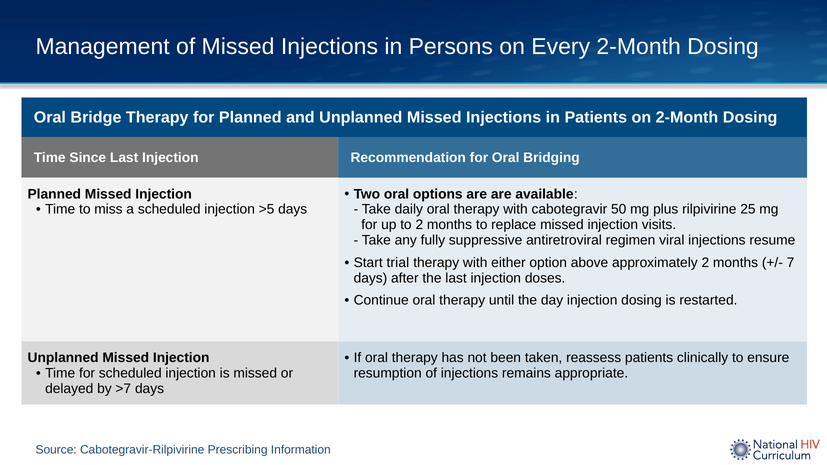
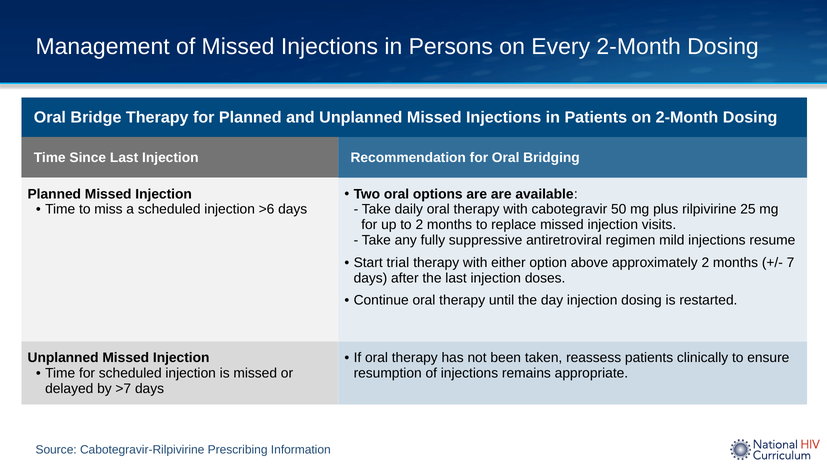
>5: >5 -> >6 (267, 209)
viral: viral -> mild (672, 240)
